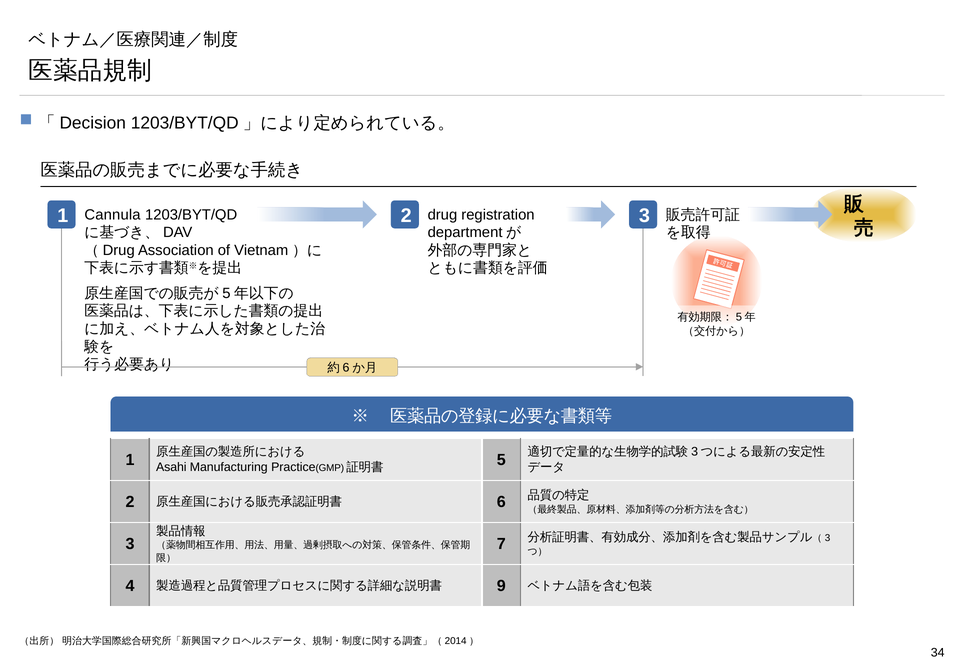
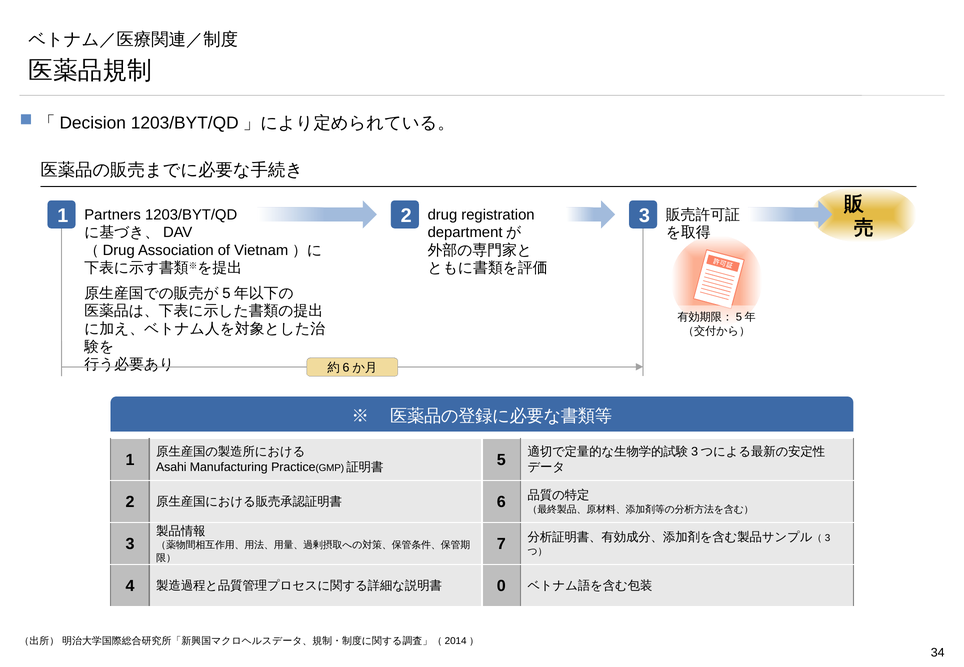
Cannula: Cannula -> Partners (113, 215)
9: 9 -> 0 (501, 586)
